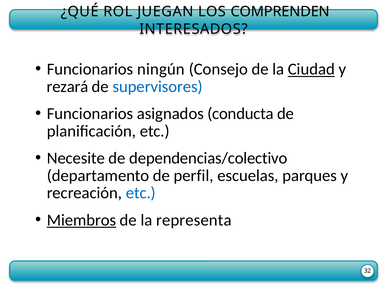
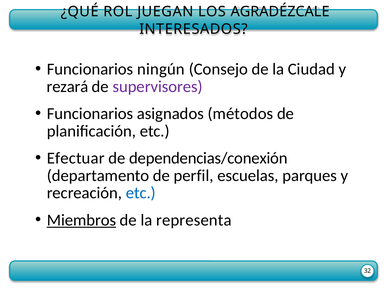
COMPRENDEN: COMPRENDEN -> AGRADÉZCALE (280, 12)
Ciudad underline: present -> none (311, 69)
supervisores colour: blue -> purple (158, 87)
conducta: conducta -> métodos (240, 114)
Necesite: Necesite -> Efectuar (76, 158)
dependencias/colectivo: dependencias/colectivo -> dependencias/conexión (208, 158)
